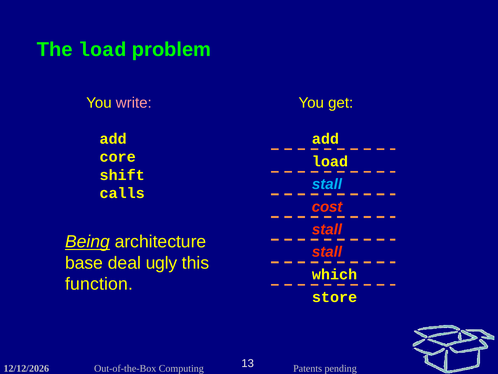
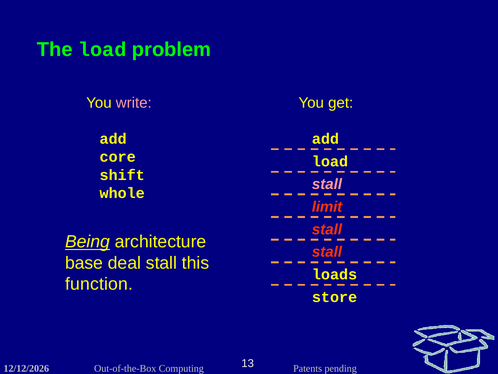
stall colour: light blue -> pink (327, 184)
calls: calls -> whole (122, 193)
cost: cost -> limit (327, 207)
deal ugly: ugly -> stall (161, 263)
which: which -> loads (335, 274)
